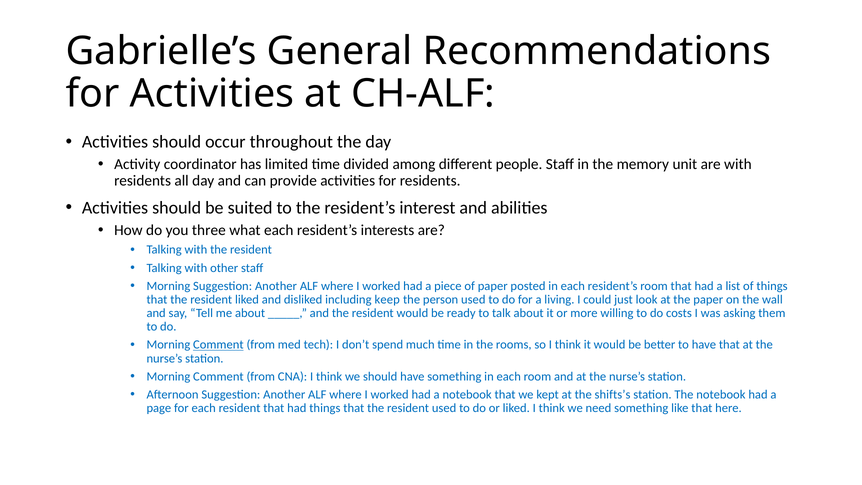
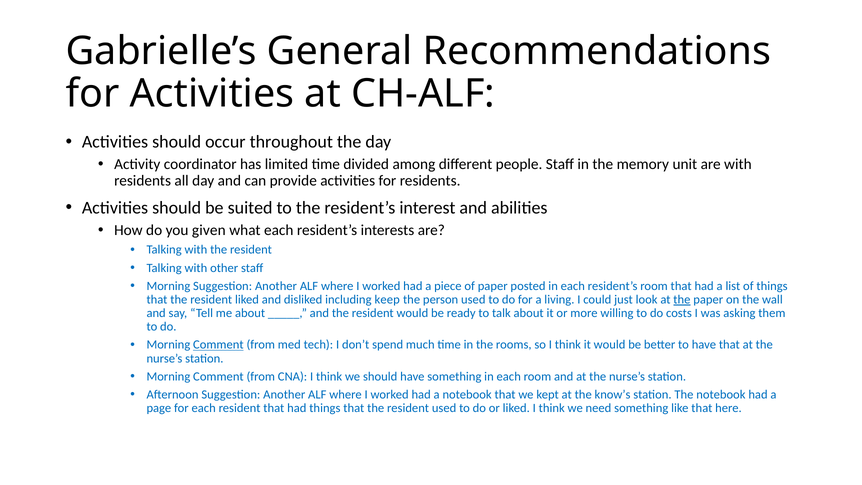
three: three -> given (209, 230)
the underline: none -> present (682, 299)
shifts’s: shifts’s -> know’s (613, 394)
